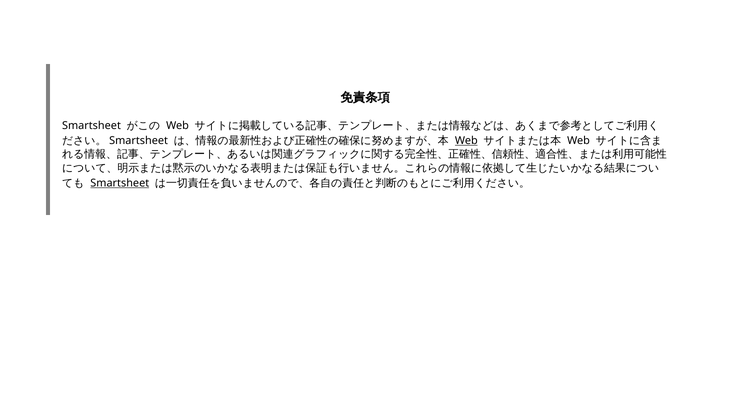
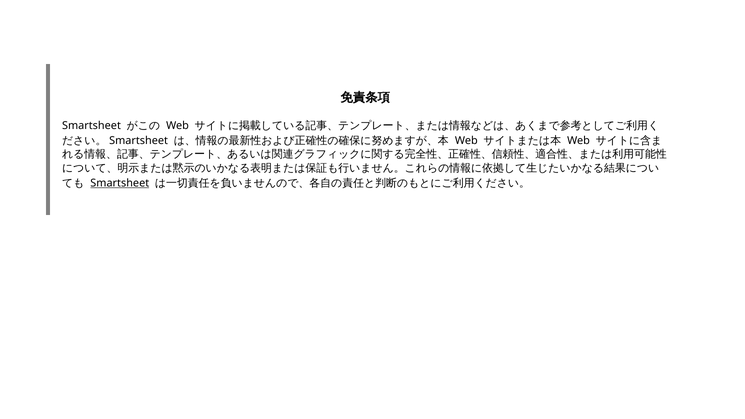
Web underline: present -> none (466, 141)
